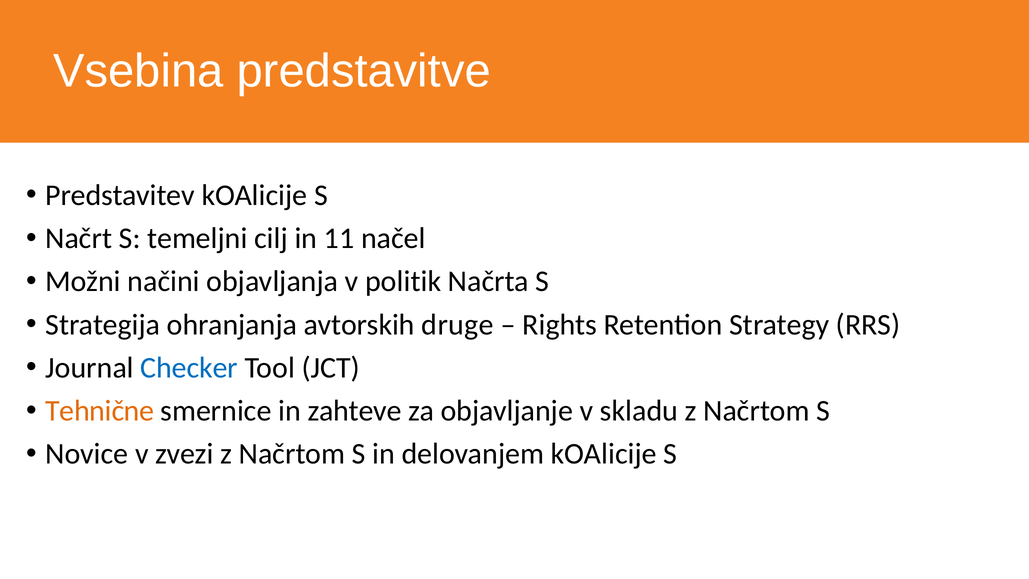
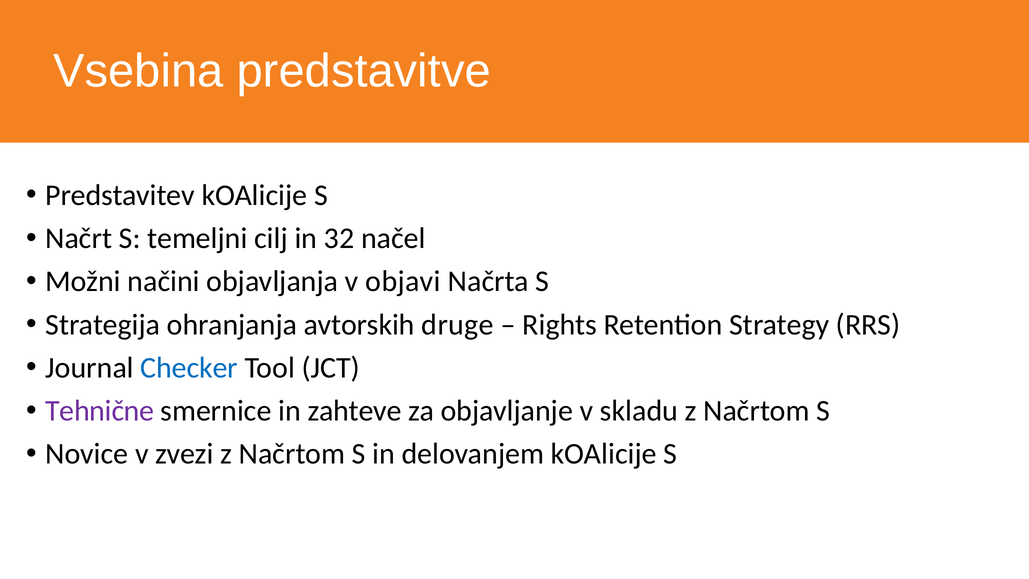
11: 11 -> 32 (339, 238)
politik: politik -> objavi (403, 281)
Tehnične colour: orange -> purple (100, 411)
